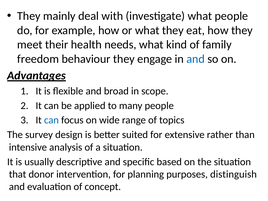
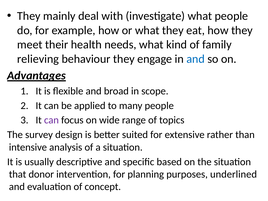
freedom: freedom -> relieving (38, 59)
can colour: blue -> purple (51, 120)
distinguish: distinguish -> underlined (234, 174)
